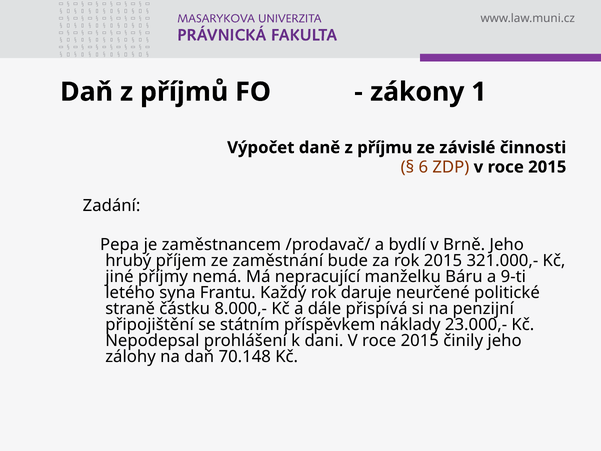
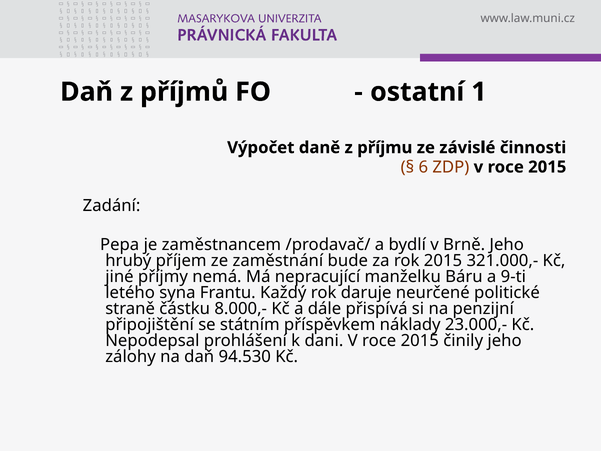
zákony: zákony -> ostatní (417, 92)
70.148: 70.148 -> 94.530 (245, 357)
